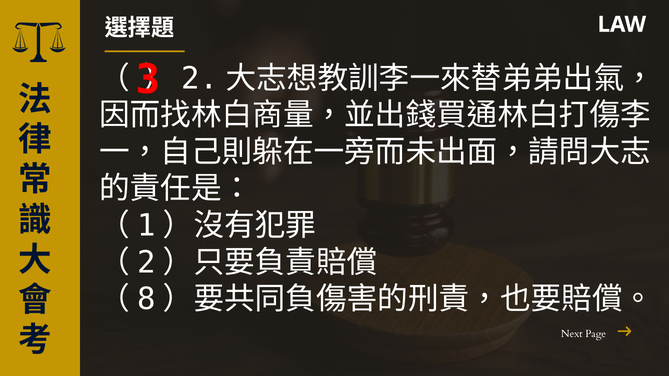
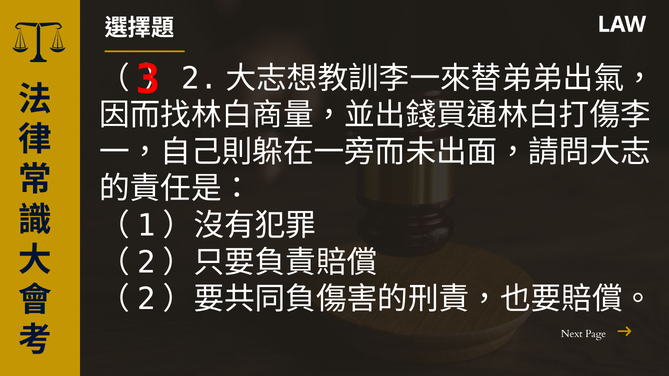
8: 8 -> 2 (146, 299)
